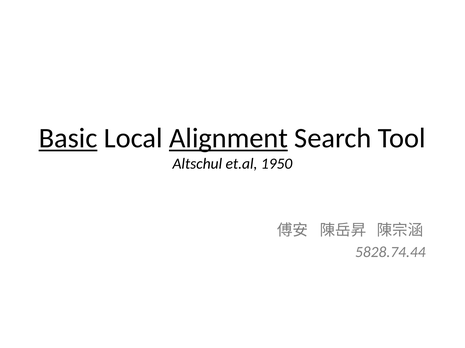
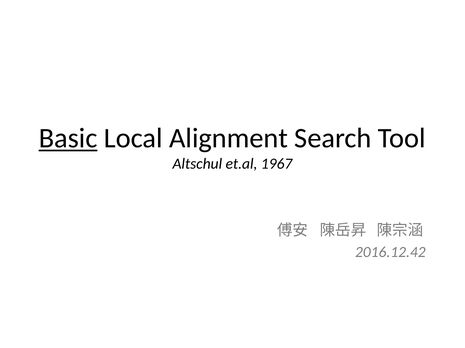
Alignment underline: present -> none (229, 139)
1950: 1950 -> 1967 (277, 164)
5828.74.44: 5828.74.44 -> 2016.12.42 (390, 253)
